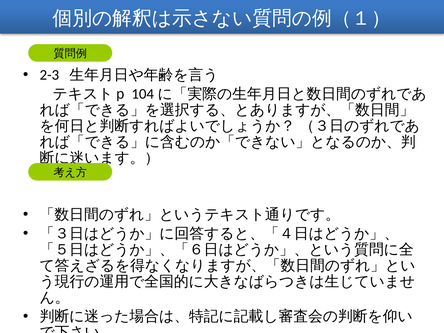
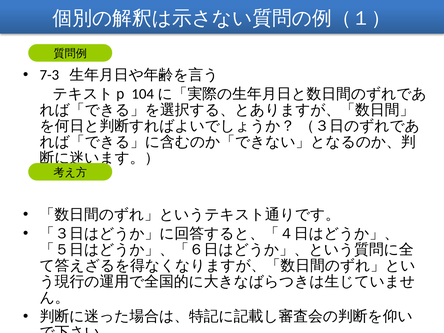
2-3: 2-3 -> 7-3 (49, 75)
